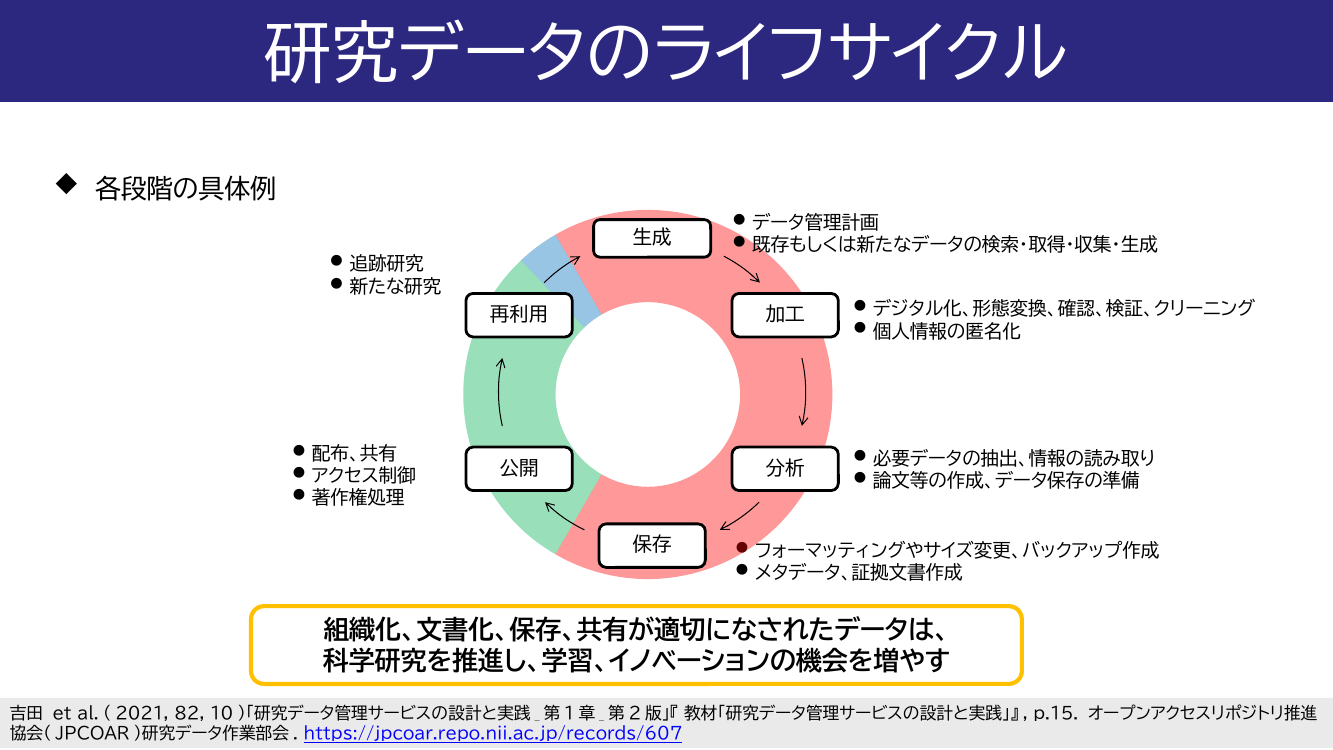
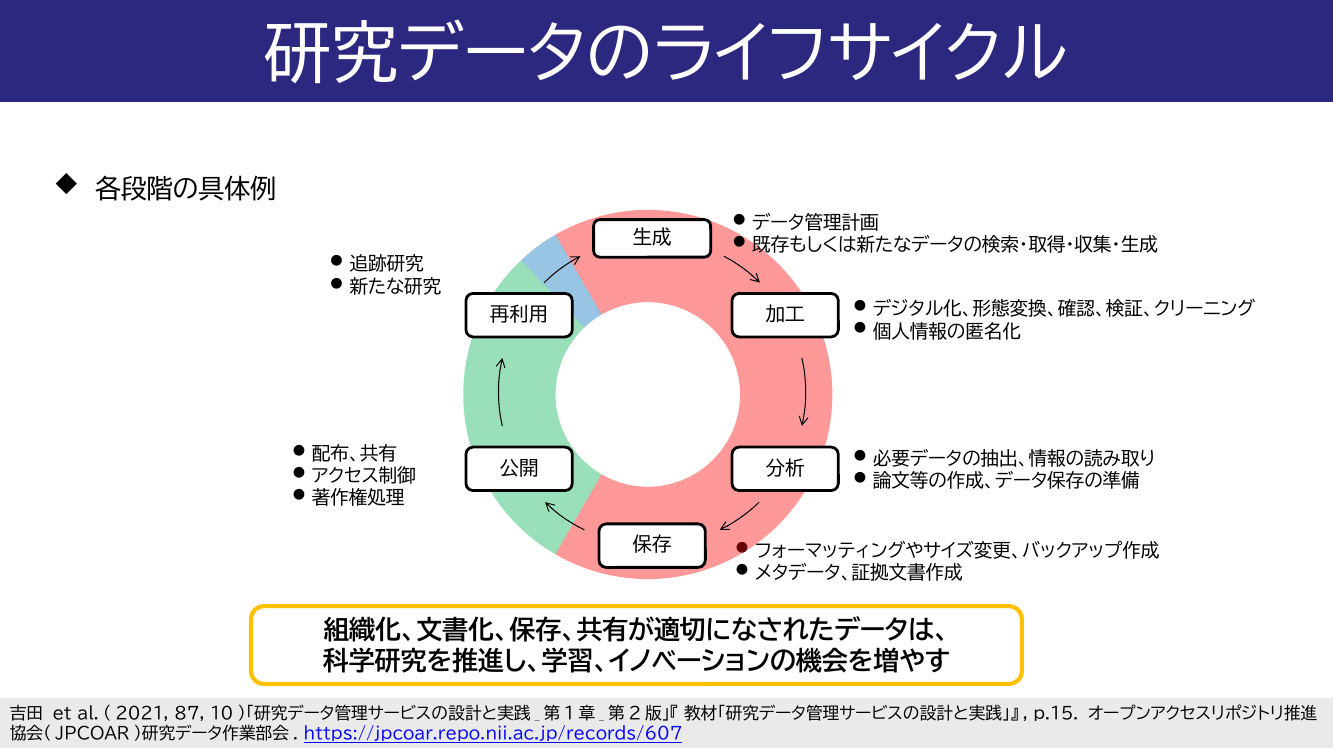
82: 82 -> 87 (190, 714)
